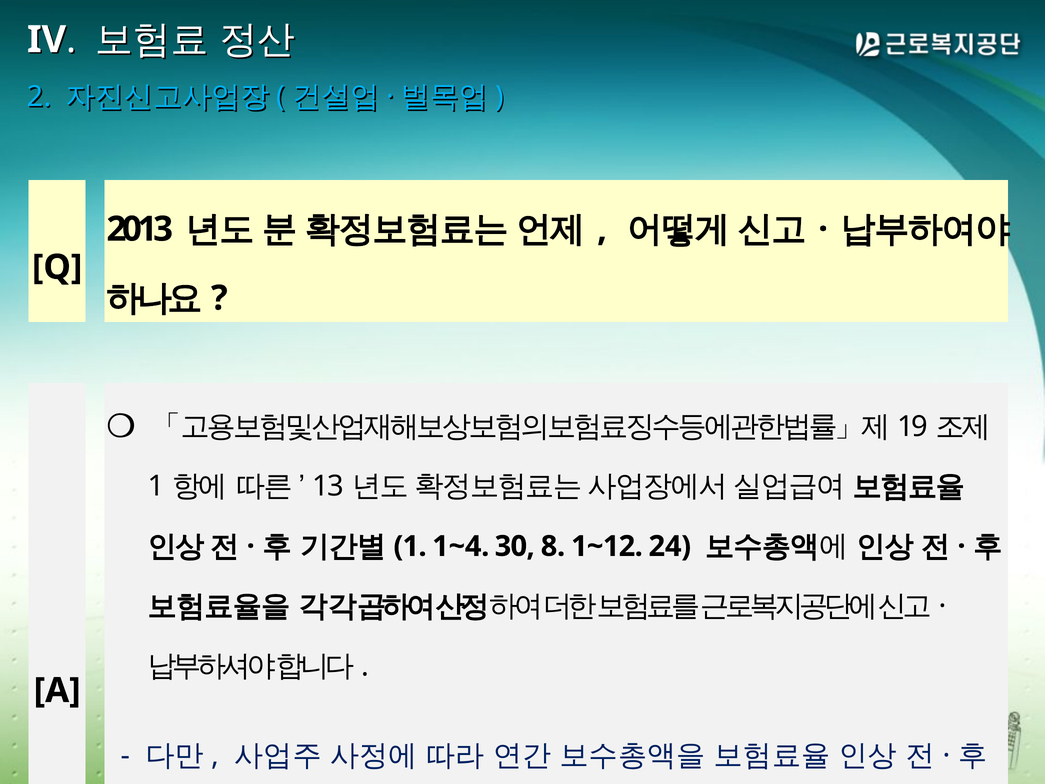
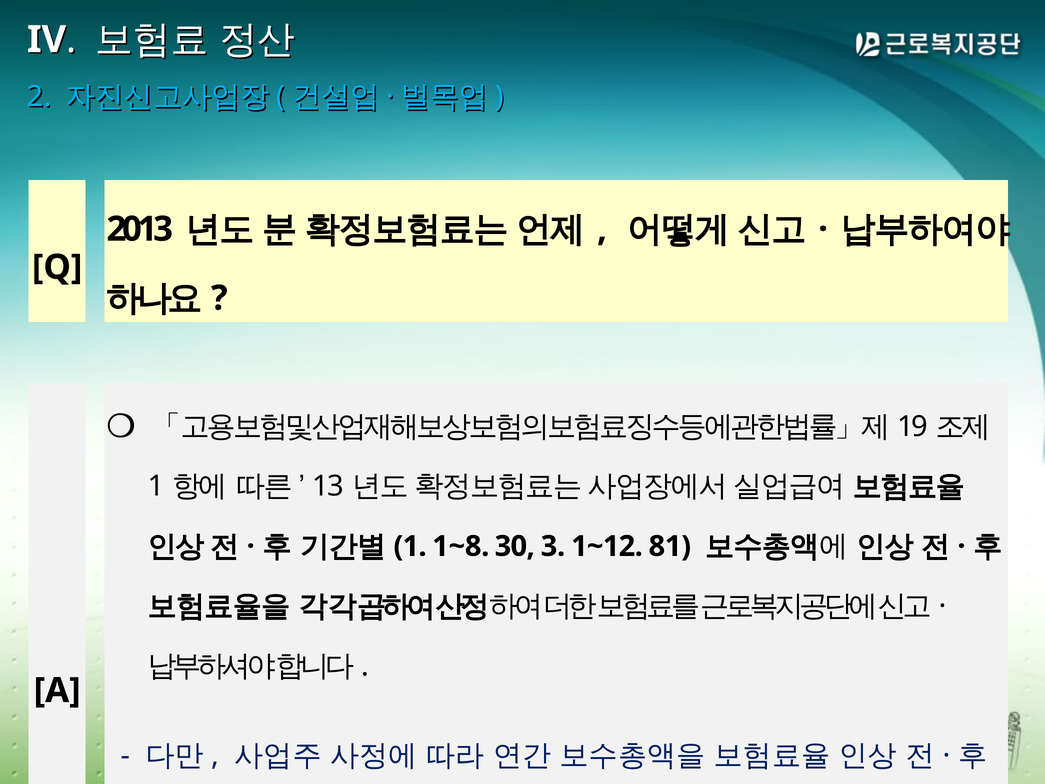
1~4: 1~4 -> 1~8 (461, 546)
8: 8 -> 3 (553, 546)
24: 24 -> 81 (670, 546)
